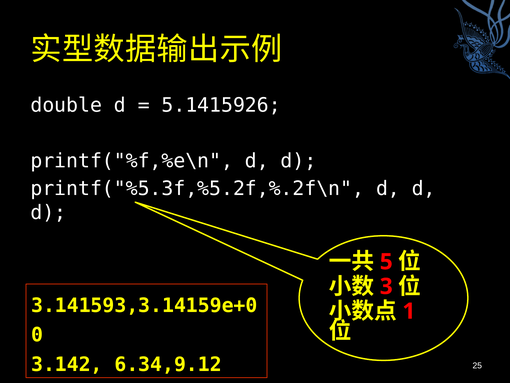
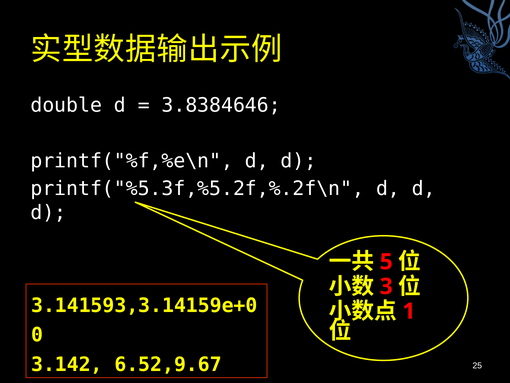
5.1415926: 5.1415926 -> 3.8384646 (221, 105)
6.34,9.12: 6.34,9.12 -> 6.52,9.67 (168, 364)
